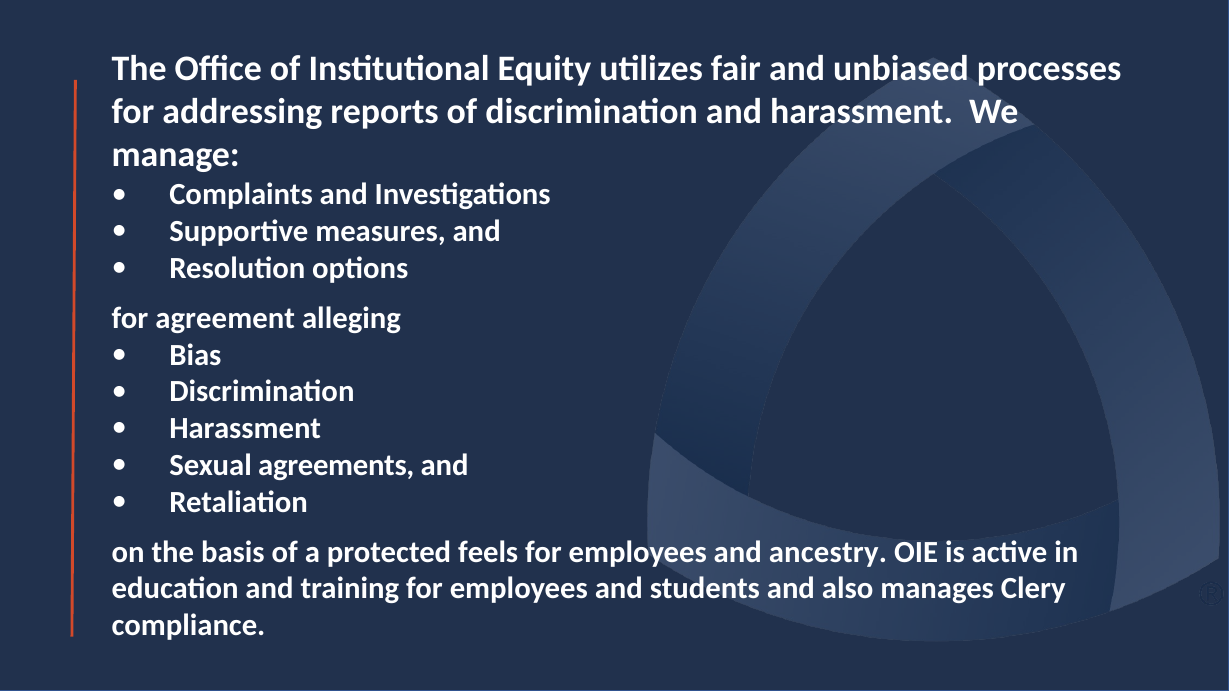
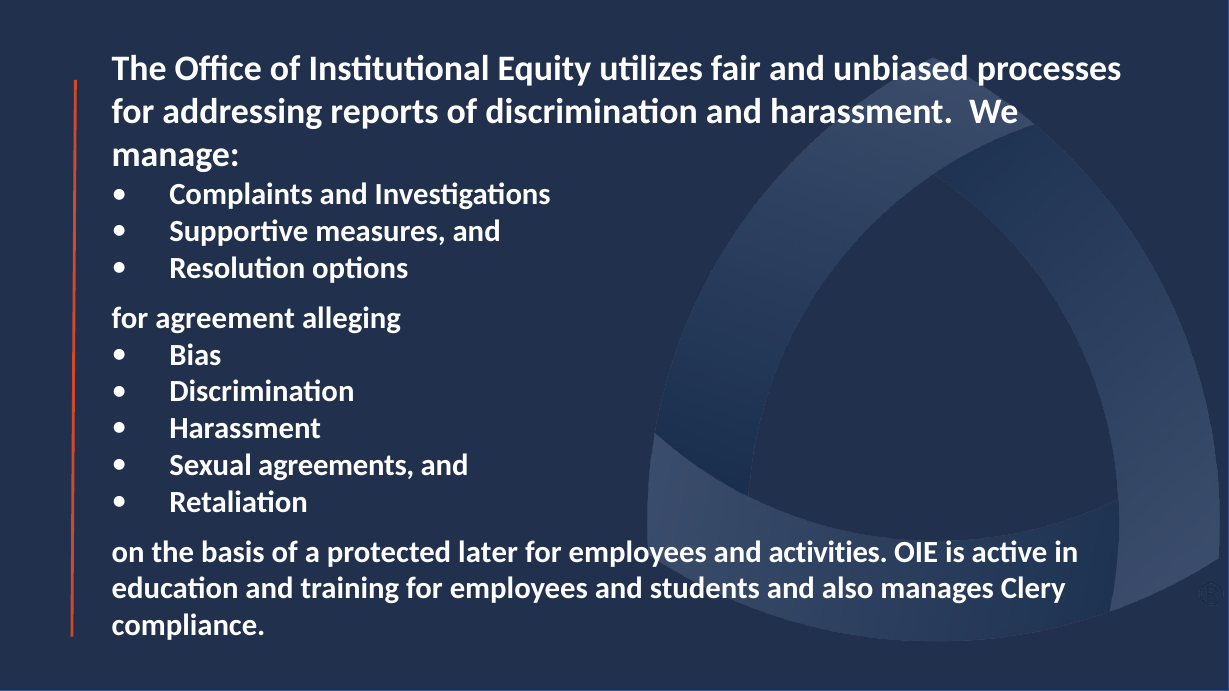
feels: feels -> later (488, 552)
ancestry: ancestry -> activities (828, 552)
